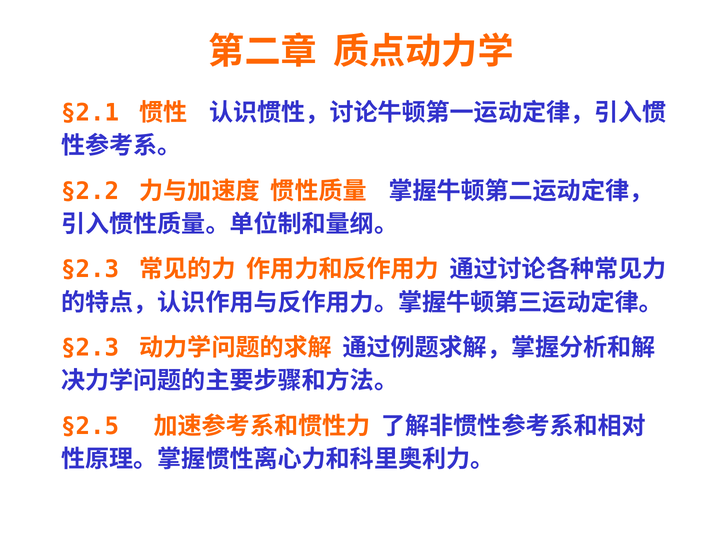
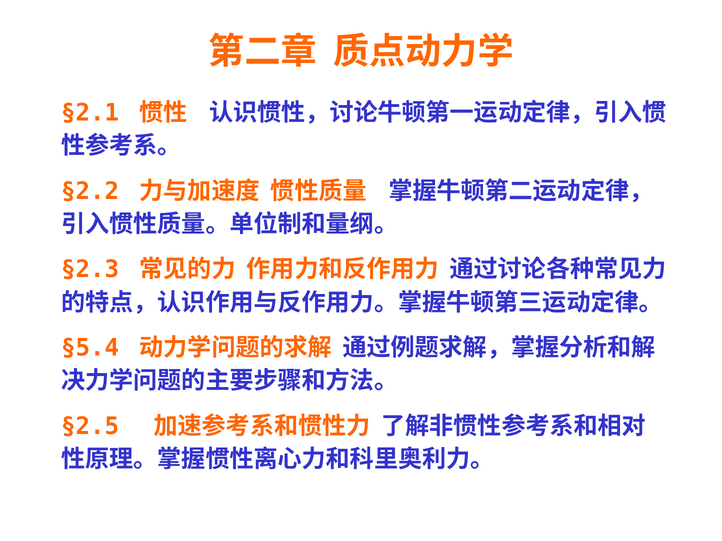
§2.3: §2.3 -> §5.4 (90, 348)
